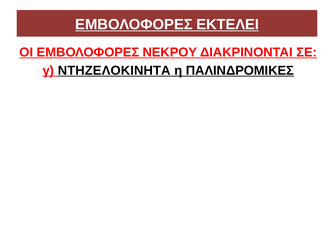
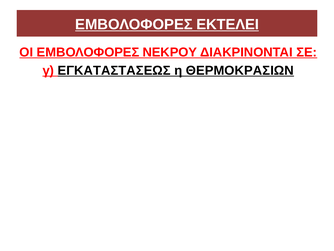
ΝΤΗΖΕΛΟΚΙΝΗΤΑ: ΝΤΗΖΕΛΟΚΙΝΗΤΑ -> ΕΓΚΑΤΑΣΤΑΣΕΩΣ (114, 70)
ΠΑΛΙΝΔΡΟΜΙΚΕΣ: ΠΑΛΙΝΔΡΟΜΙΚΕΣ -> ΘΕΡΜΟΚΡΑΣΙΩΝ (240, 70)
